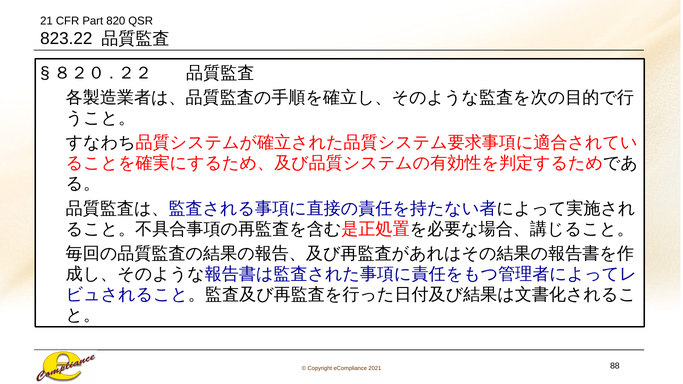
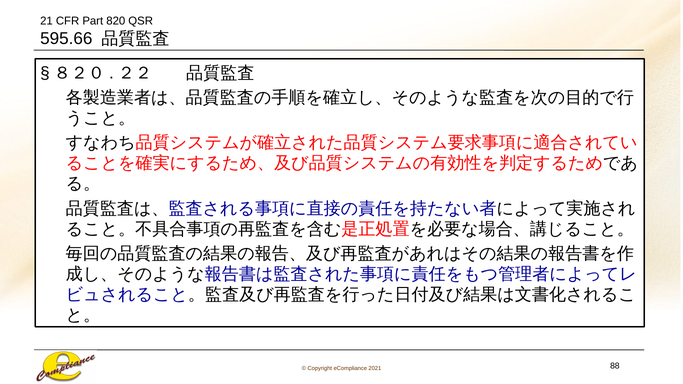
823.22: 823.22 -> 595.66 (66, 39)
